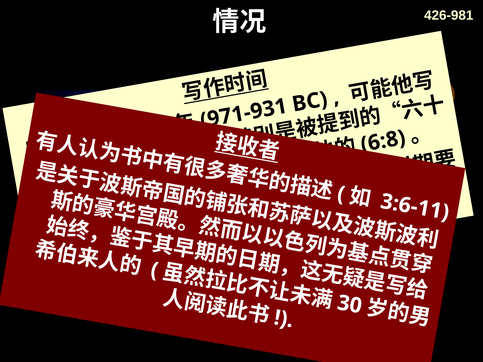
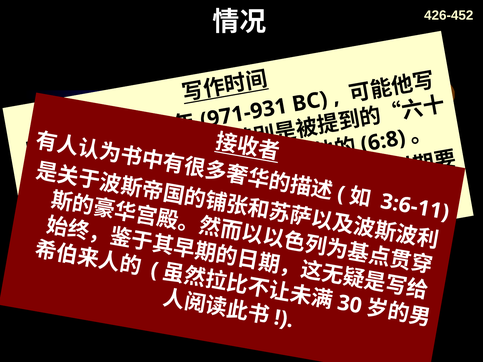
426-981: 426-981 -> 426-452 (449, 15)
